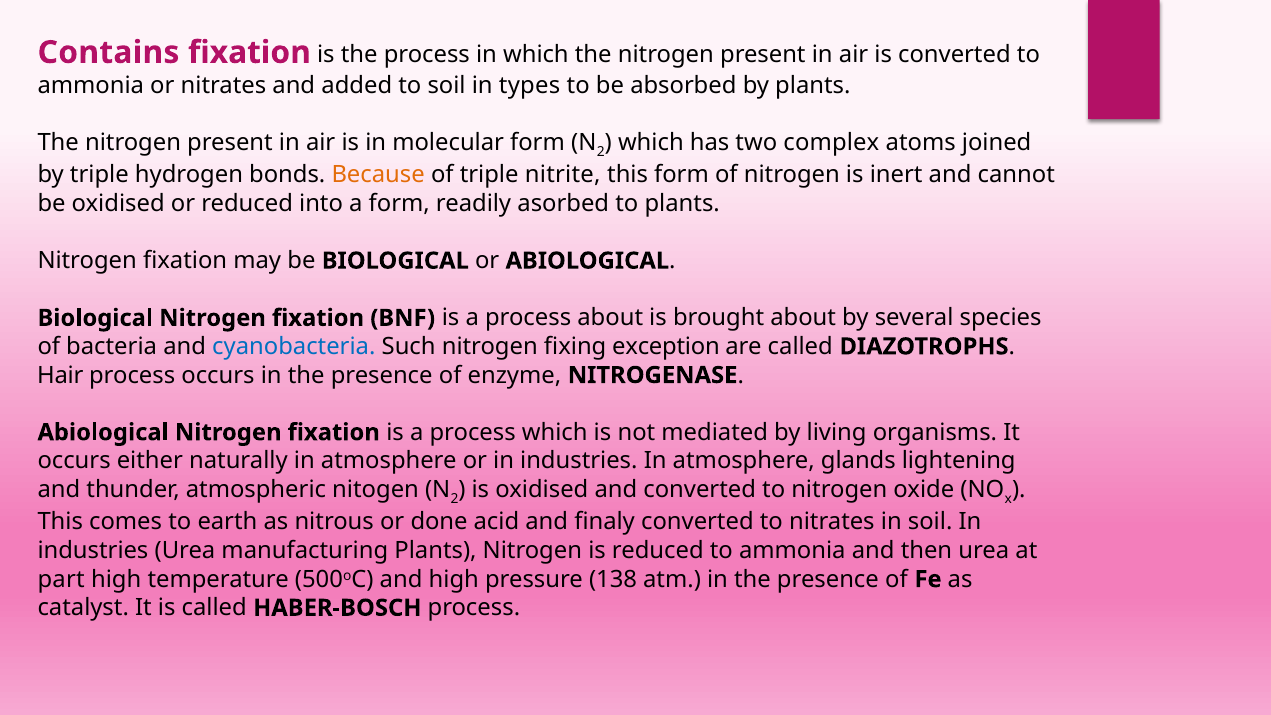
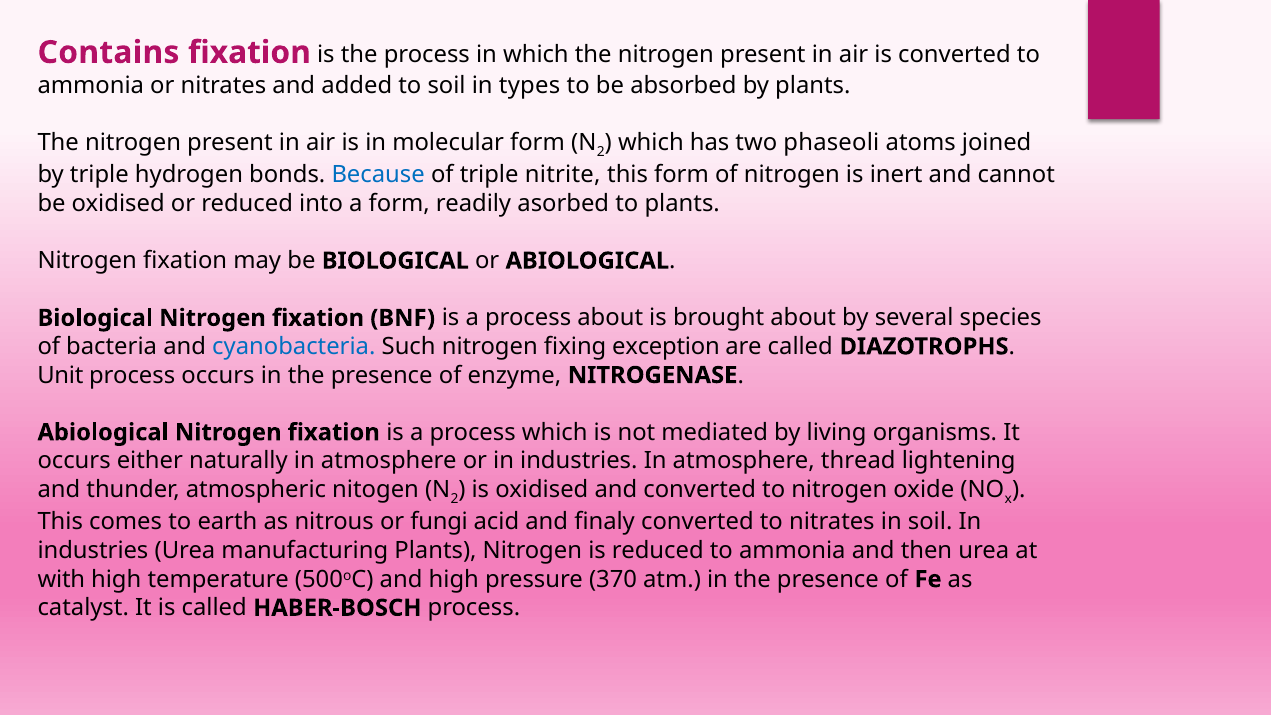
complex: complex -> phaseoli (831, 142)
Because colour: orange -> blue (378, 175)
Hair: Hair -> Unit (60, 375)
glands: glands -> thread (858, 461)
done: done -> fungi (439, 522)
part: part -> with (61, 579)
138: 138 -> 370 (613, 579)
